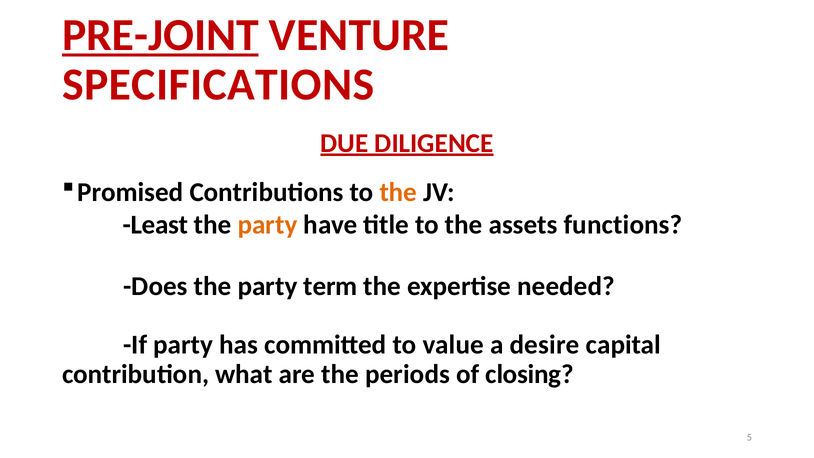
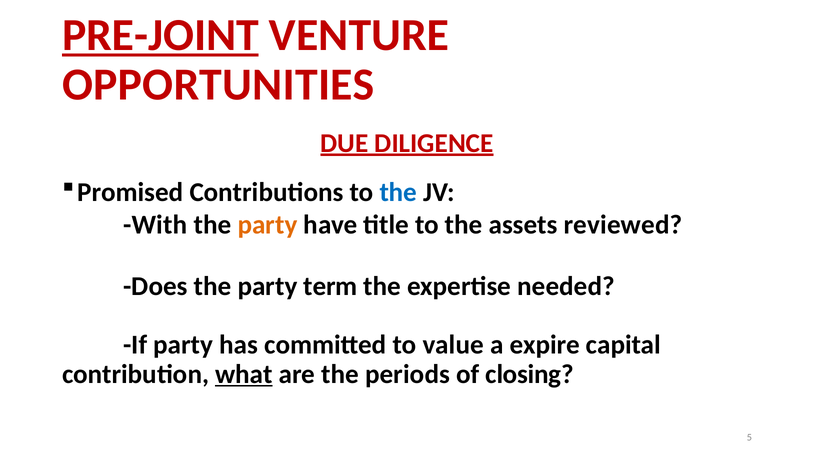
SPECIFICATIONS: SPECIFICATIONS -> OPPORTUNITIES (218, 85)
the colour: orange -> blue (398, 192)
Least: Least -> With (155, 225)
functions: functions -> reviewed (623, 225)
desire: desire -> expire (545, 345)
what underline: none -> present (244, 374)
